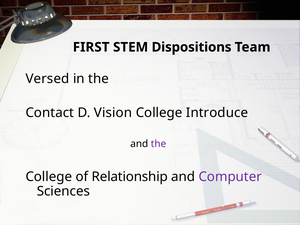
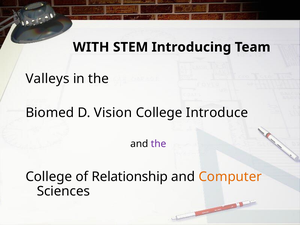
FIRST: FIRST -> WITH (91, 47)
Dispositions: Dispositions -> Introducing (191, 47)
Versed: Versed -> Valleys (47, 79)
Contact: Contact -> Biomed (50, 113)
Computer colour: purple -> orange (230, 177)
